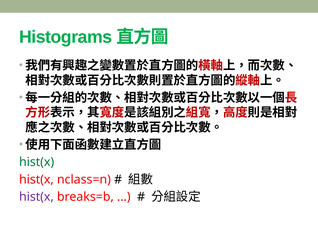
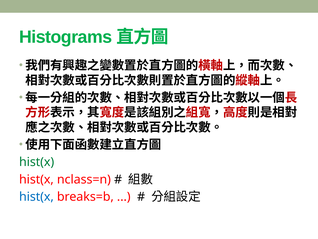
hist(x colour: purple -> blue (36, 196)
